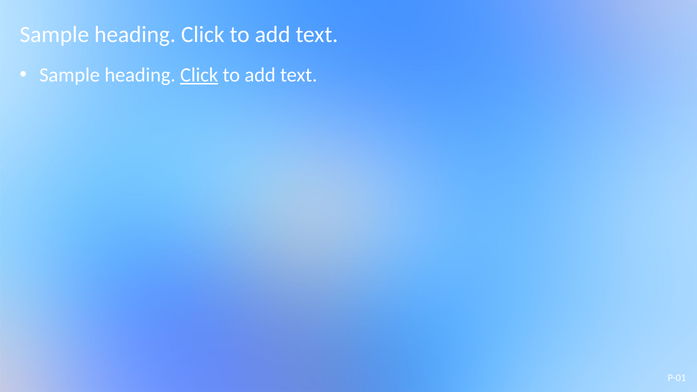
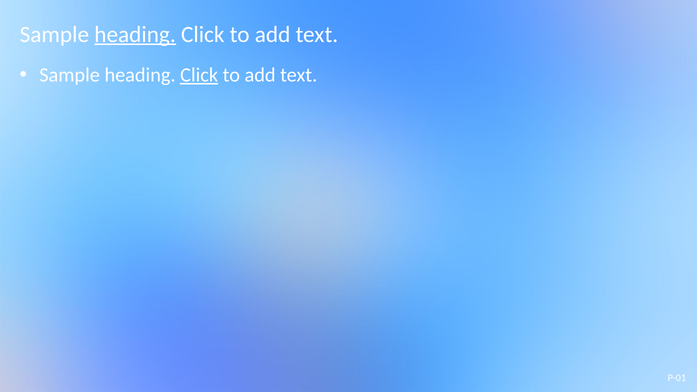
heading underline: none -> present (135, 34)
